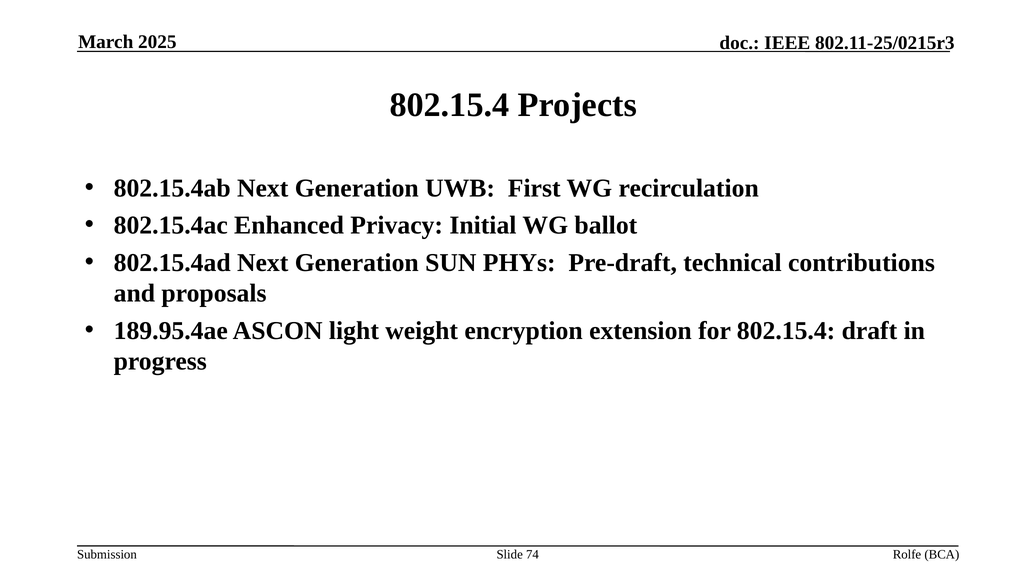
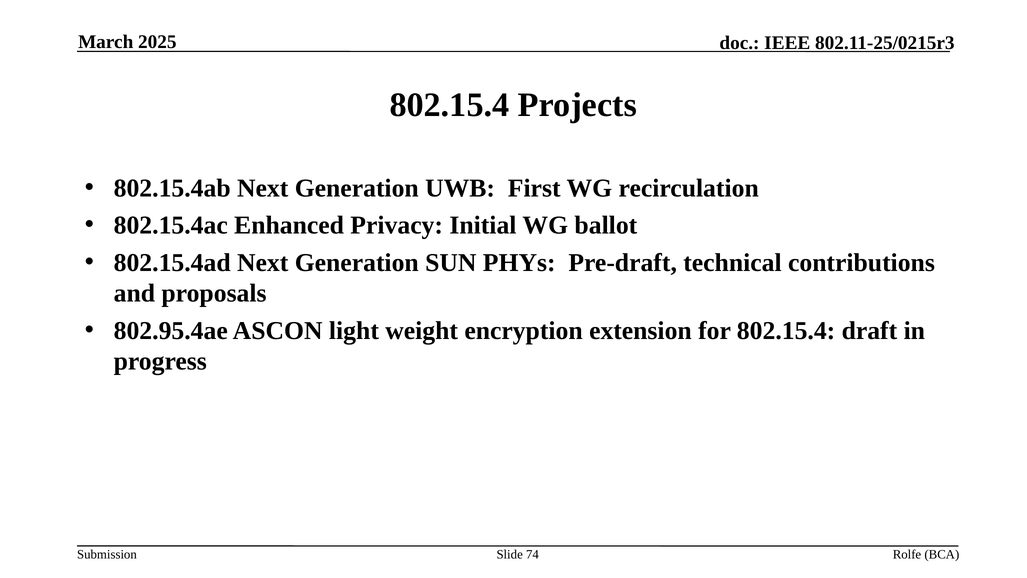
189.95.4ae: 189.95.4ae -> 802.95.4ae (171, 330)
